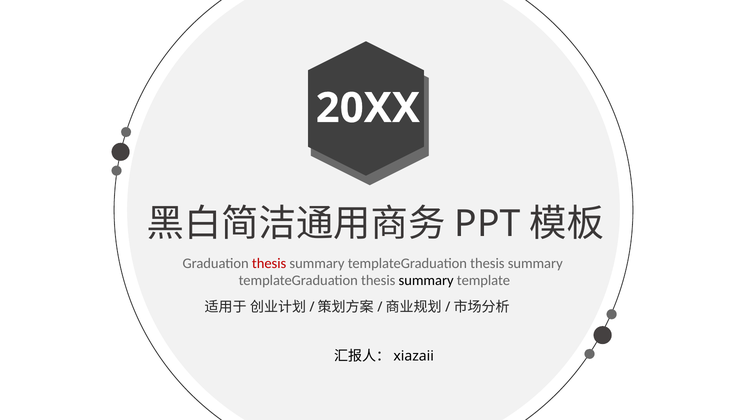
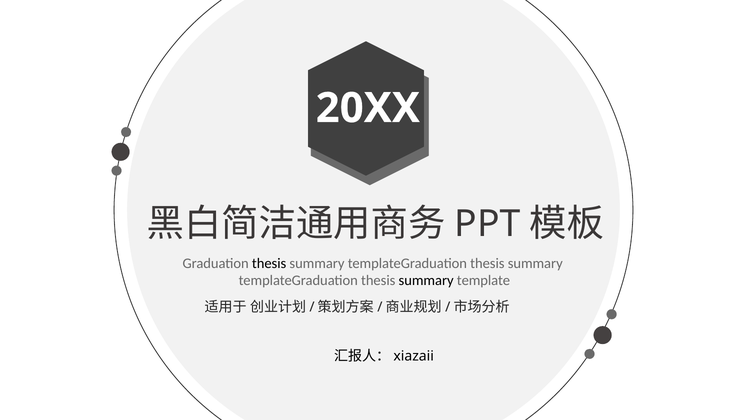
thesis colour: red -> black (269, 263)
